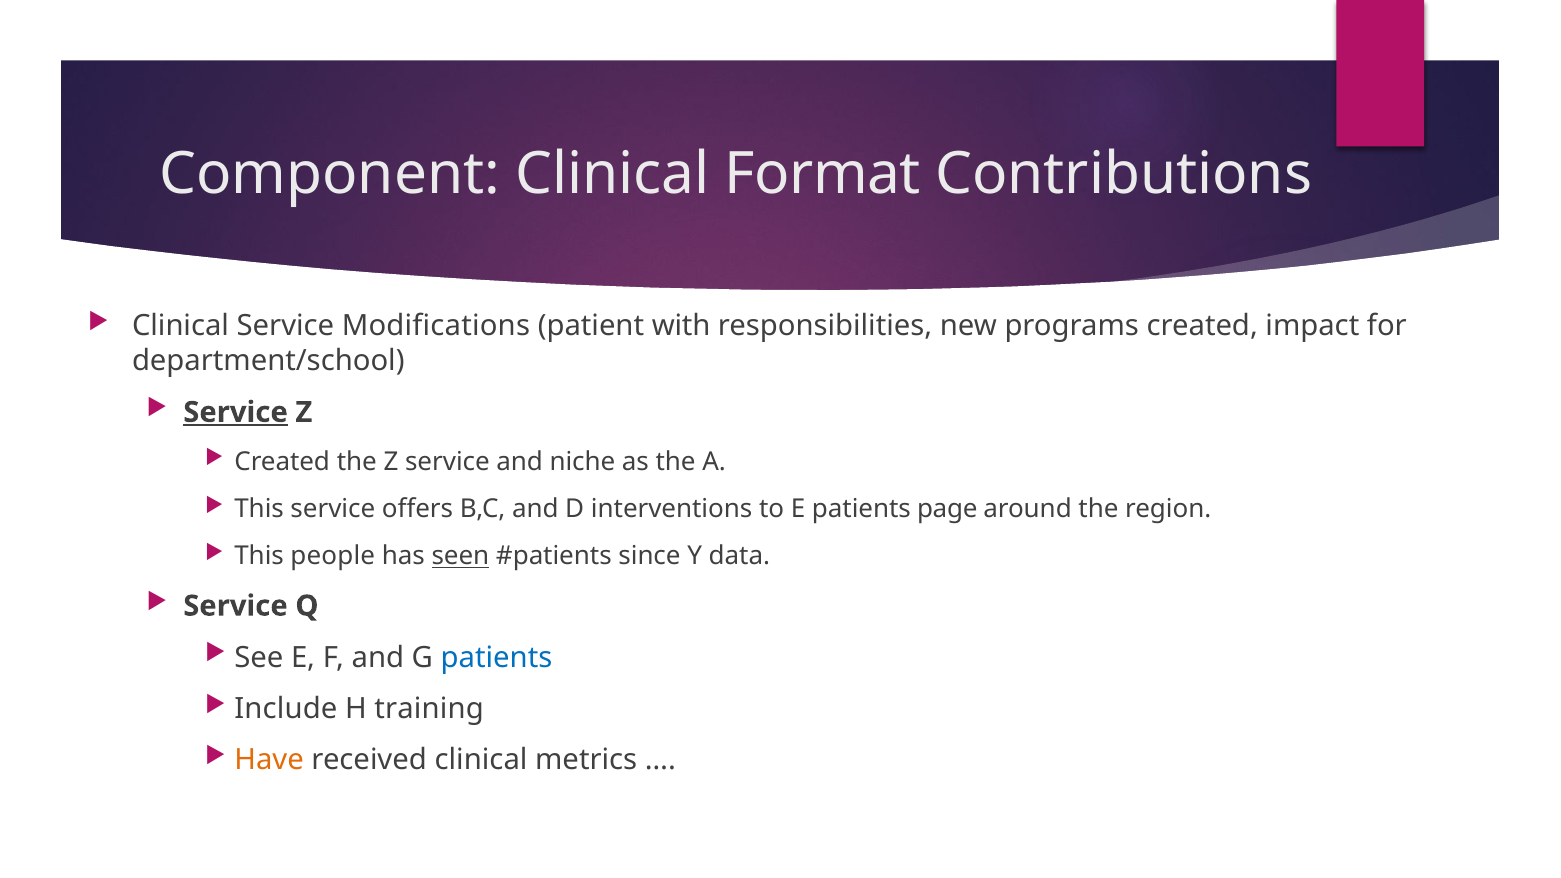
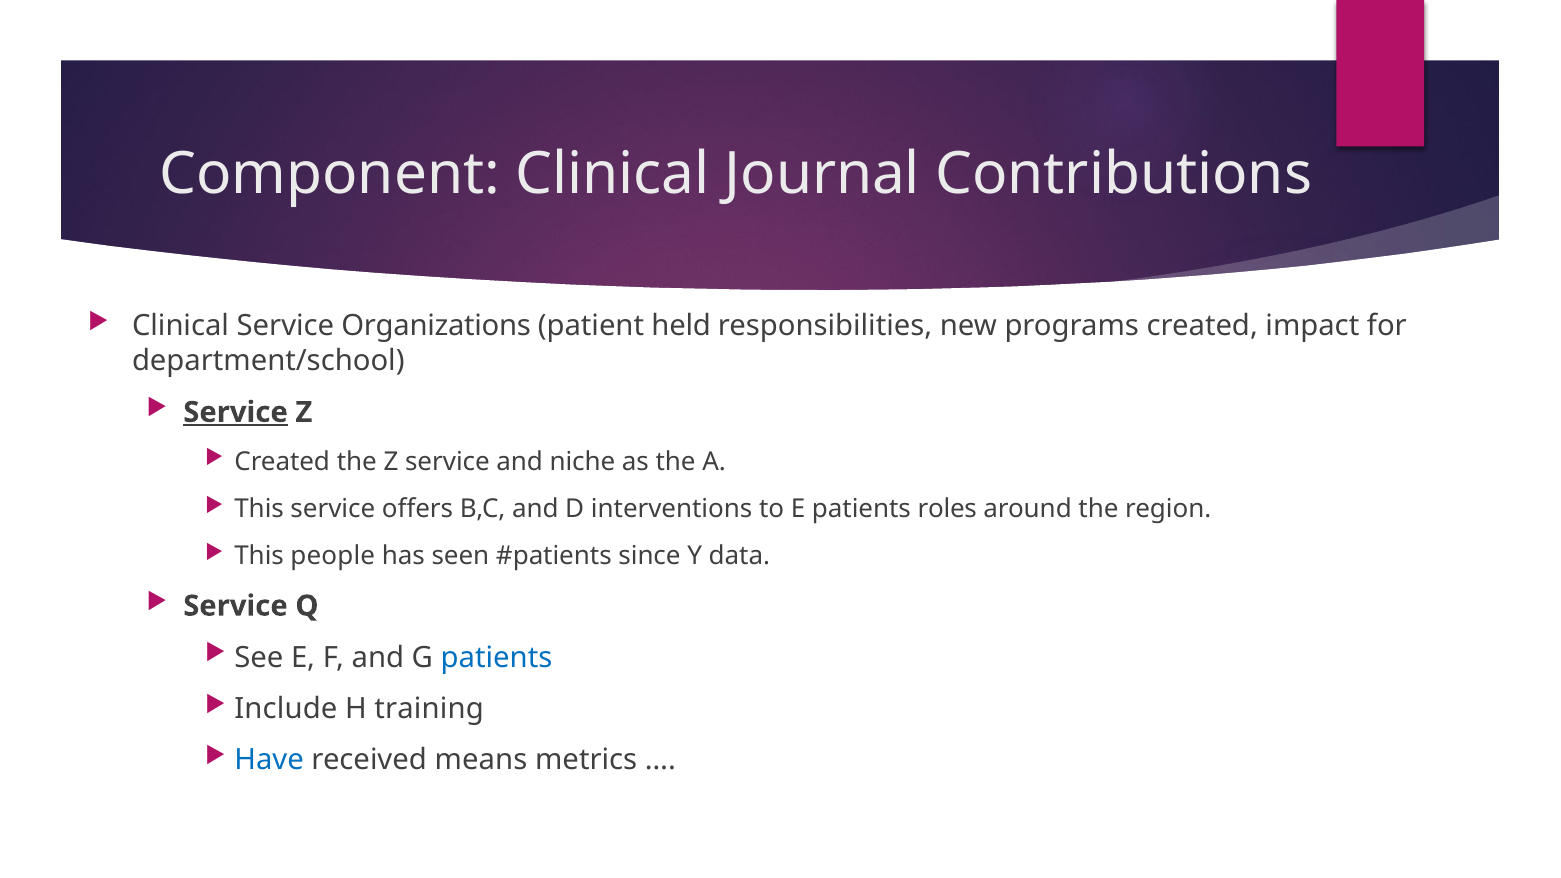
Format: Format -> Journal (822, 174)
Modifications: Modifications -> Organizations (436, 326)
with: with -> held (681, 326)
page: page -> roles (947, 509)
seen underline: present -> none (460, 556)
Have colour: orange -> blue (269, 760)
received clinical: clinical -> means (481, 760)
